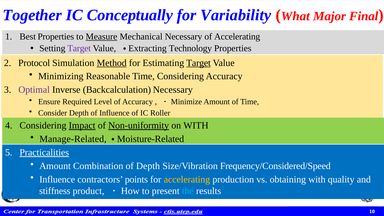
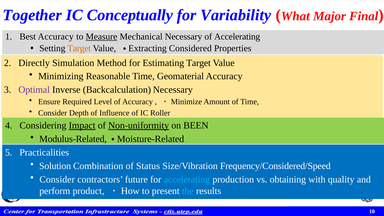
Best Properties: Properties -> Accuracy (56, 36)
Target colour: purple -> orange (79, 48)
Technology: Technology -> Considered (190, 48)
Protocol: Protocol -> Directly (34, 63)
Method underline: present -> none (112, 63)
Target underline: present -> none (199, 63)
Time Considering: Considering -> Geomaterial (180, 76)
on WITH: WITH -> BEEN (196, 126)
Manage-Related: Manage-Related -> Modulus-Related (73, 139)
Practicalities underline: present -> none (44, 152)
Amount: Amount -> Solution (55, 166)
of Depth: Depth -> Status (148, 166)
Influence: Influence -> Consider (57, 179)
points: points -> future (136, 179)
accelerating colour: yellow -> light blue (187, 179)
stiffness: stiffness -> perform (55, 191)
